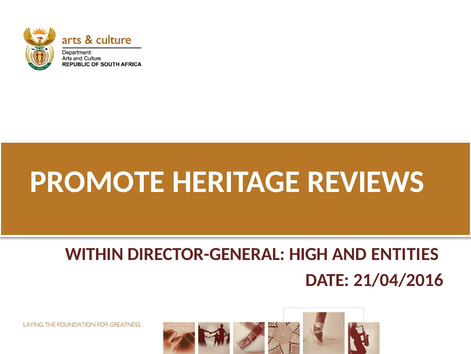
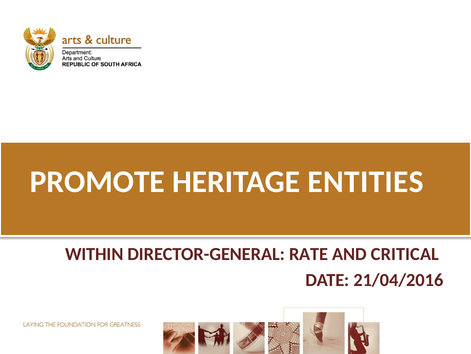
REVIEWS: REVIEWS -> ENTITIES (366, 181)
HIGH: HIGH -> RATE (309, 254)
ENTITIES: ENTITIES -> CRITICAL (405, 254)
